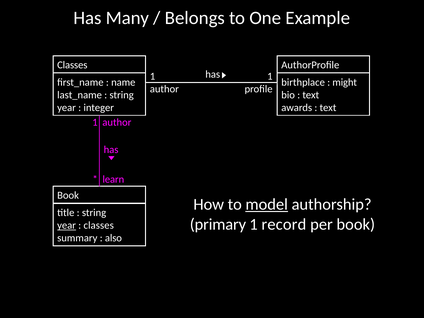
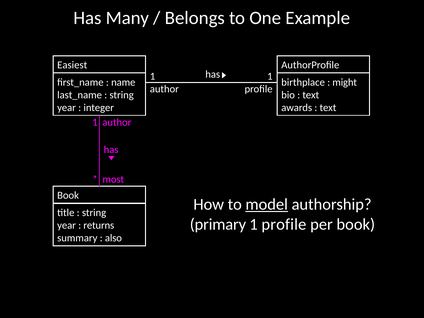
Classes: Classes -> Easiest (72, 65)
learn: learn -> most (113, 179)
record: record -> profile (284, 224)
year underline: present -> none (67, 225)
classes: classes -> returns (99, 225)
